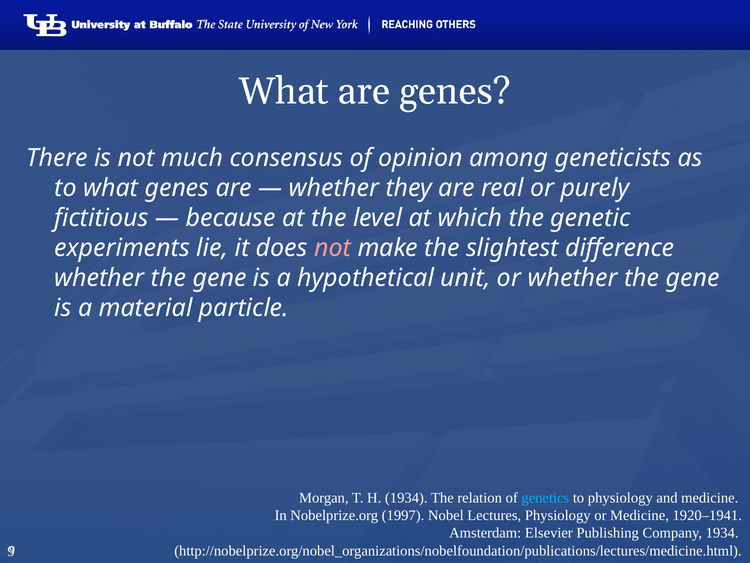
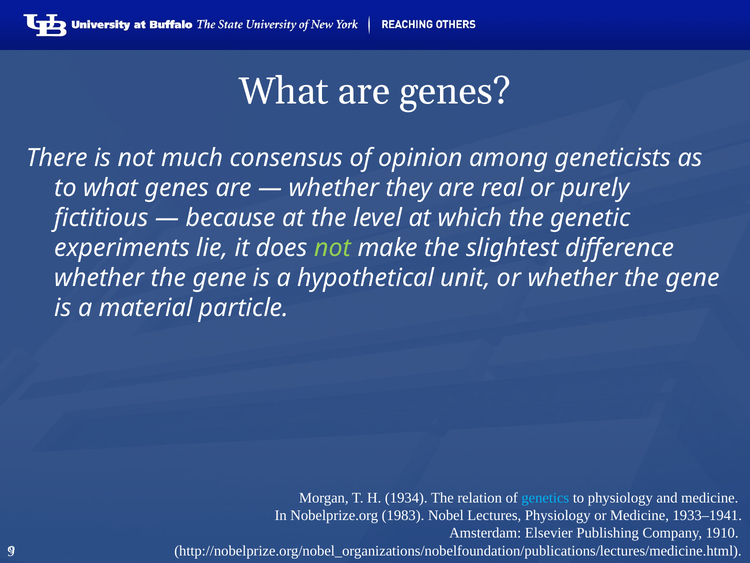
not colour: pink -> light green (333, 248)
1997: 1997 -> 1983 (403, 515)
1920–1941: 1920–1941 -> 1933–1941 (707, 515)
Company 1934: 1934 -> 1910 (722, 533)
